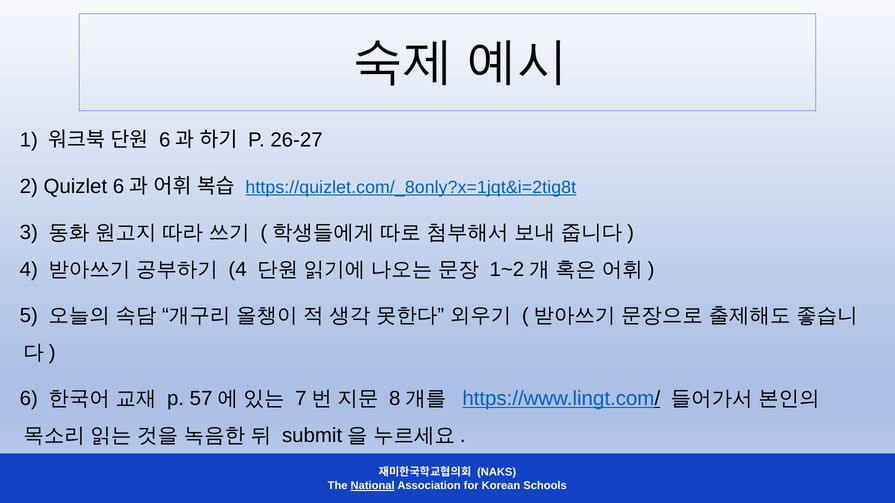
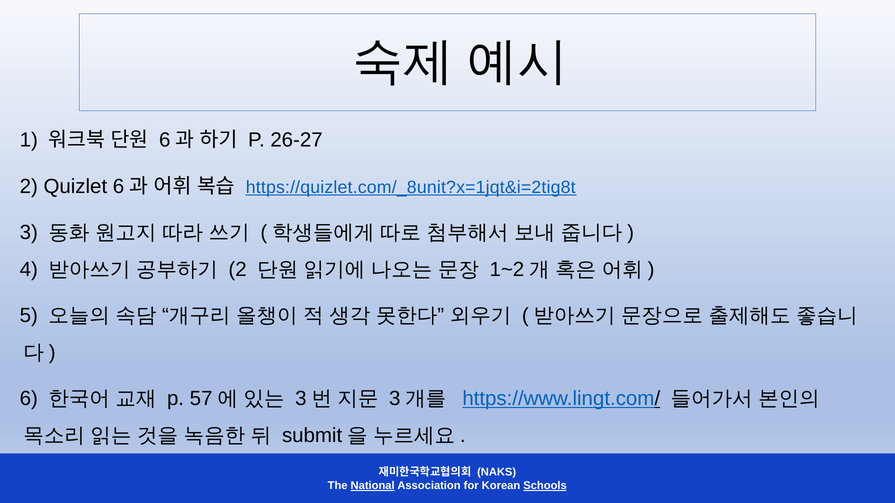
https://quizlet.com/_8only?x=1jqt&i=2tig8t: https://quizlet.com/_8only?x=1jqt&i=2tig8t -> https://quizlet.com/_8unit?x=1jqt&i=2tig8t (411, 187)
4: 4 -> 2 (238, 270)
7: 7 -> 3 (301, 399)
8: 8 -> 3 (395, 399)
Schools underline: none -> present (545, 486)
